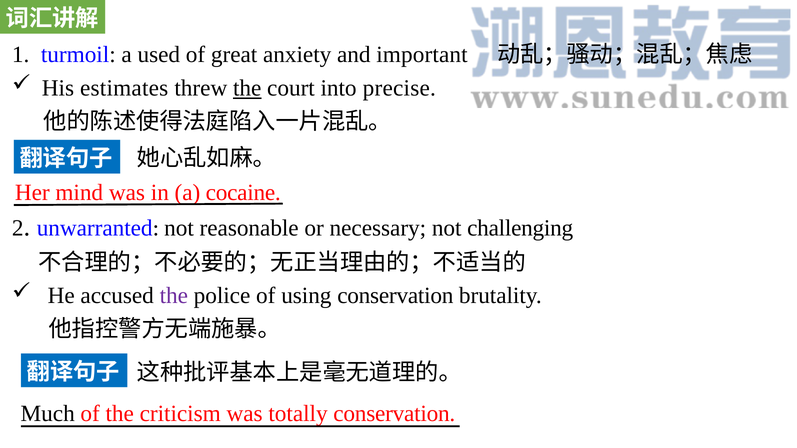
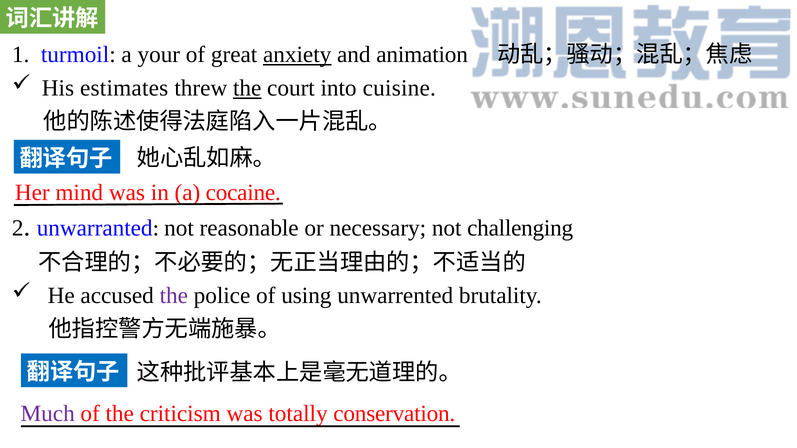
used: used -> your (159, 55)
anxiety underline: none -> present (297, 55)
important: important -> animation (422, 55)
precise: precise -> cuisine (399, 88)
using conservation: conservation -> unwarrented (395, 296)
Much colour: black -> purple (48, 414)
